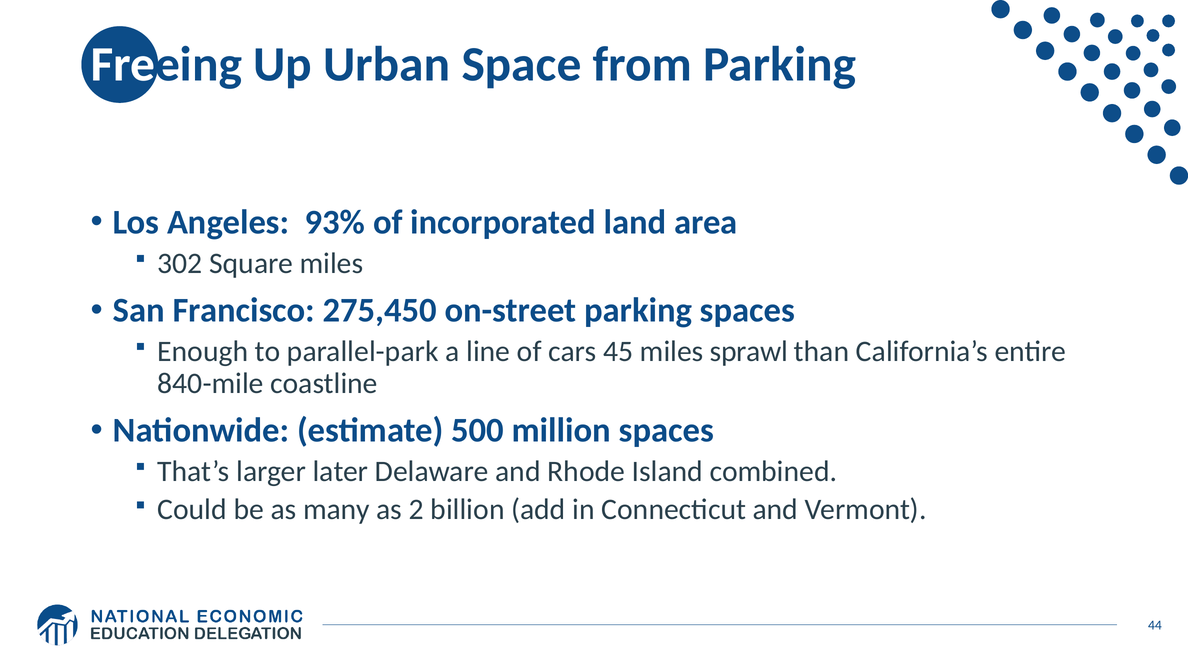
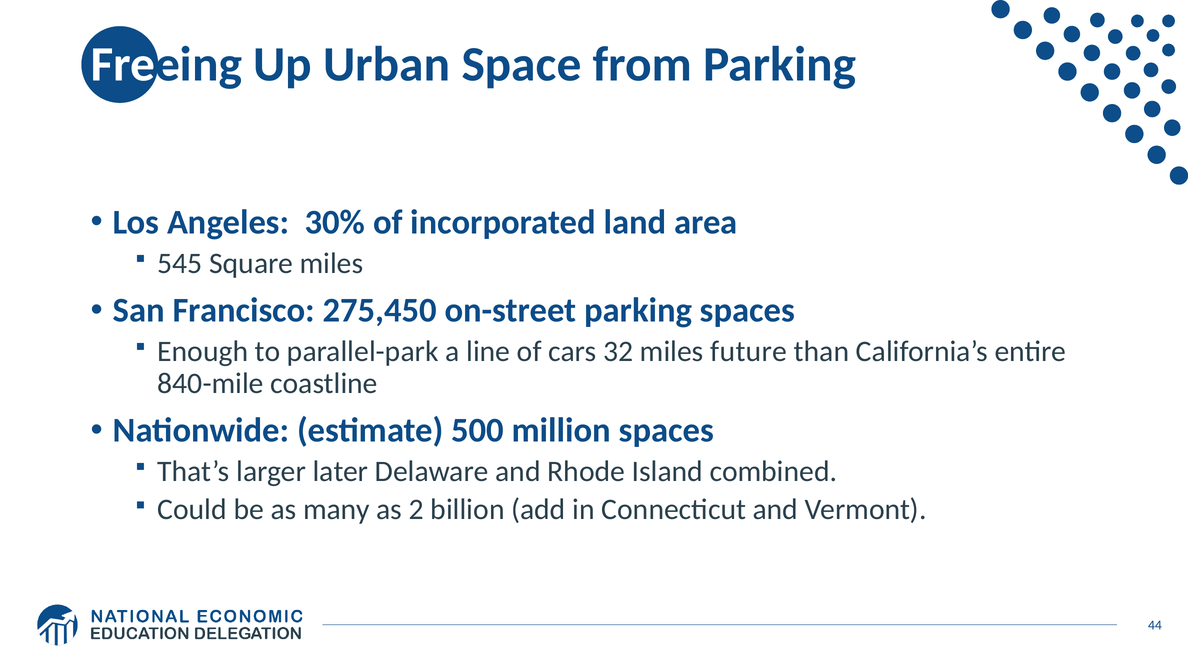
93%: 93% -> 30% (335, 223)
302: 302 -> 545 (180, 263)
45: 45 -> 32 (618, 352)
sprawl: sprawl -> future (749, 352)
